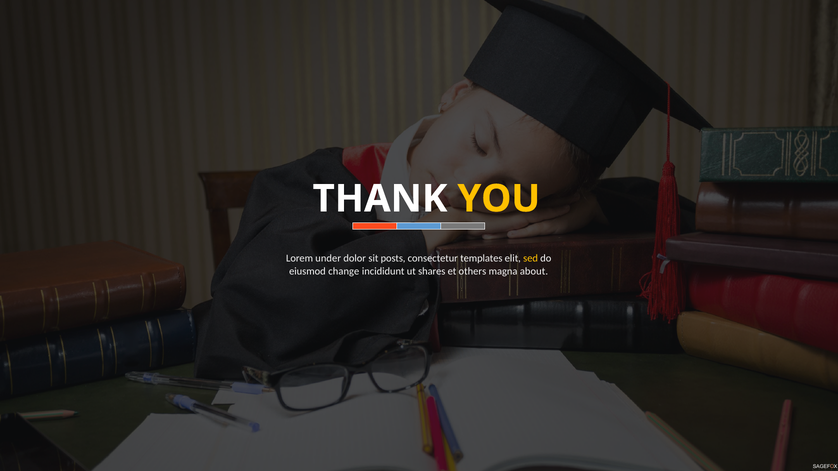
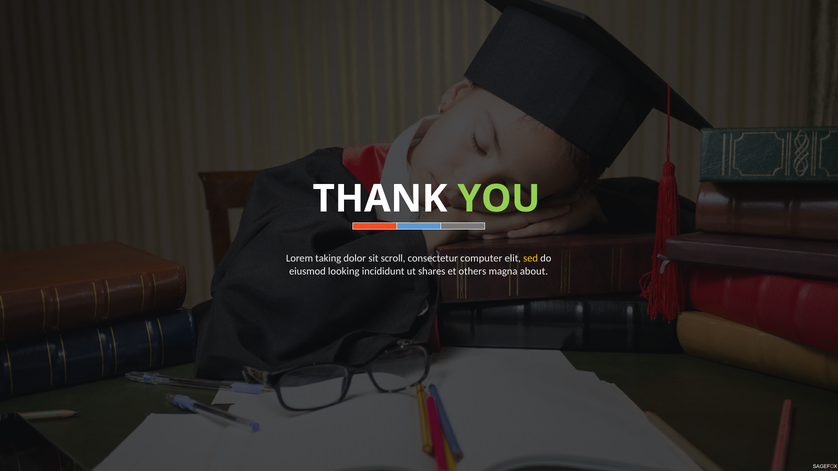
YOU colour: yellow -> light green (499, 199)
under: under -> taking (328, 259)
posts: posts -> scroll (393, 259)
templates: templates -> computer (481, 259)
change: change -> looking (344, 271)
